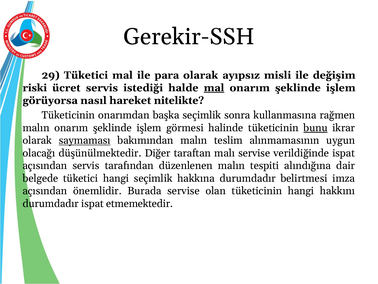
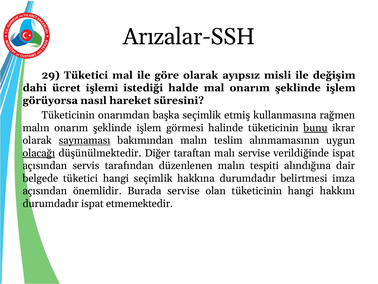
Gerekir-SSH: Gerekir-SSH -> Arızalar-SSH (189, 37)
para: para -> göre (167, 75)
riski: riski -> dahi (35, 88)
ücret servis: servis -> işlemi (102, 88)
mal underline: present -> none (214, 88)
nitelikte: nitelikte -> süresini (179, 100)
sonra: sonra -> etmiş (237, 115)
olacağı underline: none -> present (39, 153)
